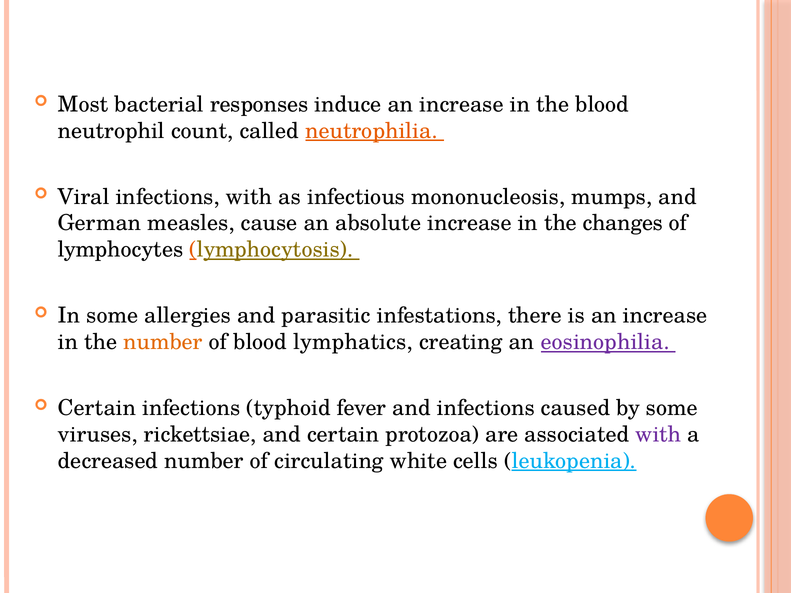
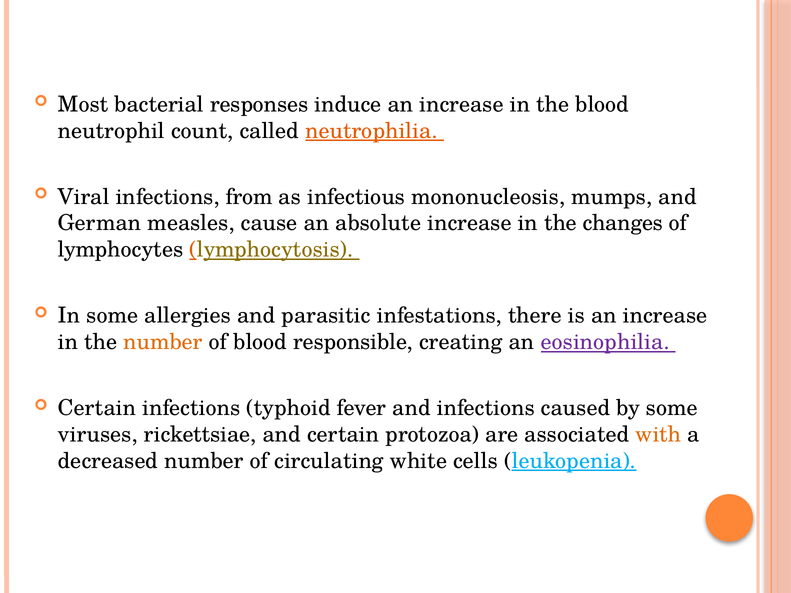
infections with: with -> from (249, 197)
lymphatics: lymphatics -> responsible (353, 342)
with colour: purple -> orange (658, 435)
